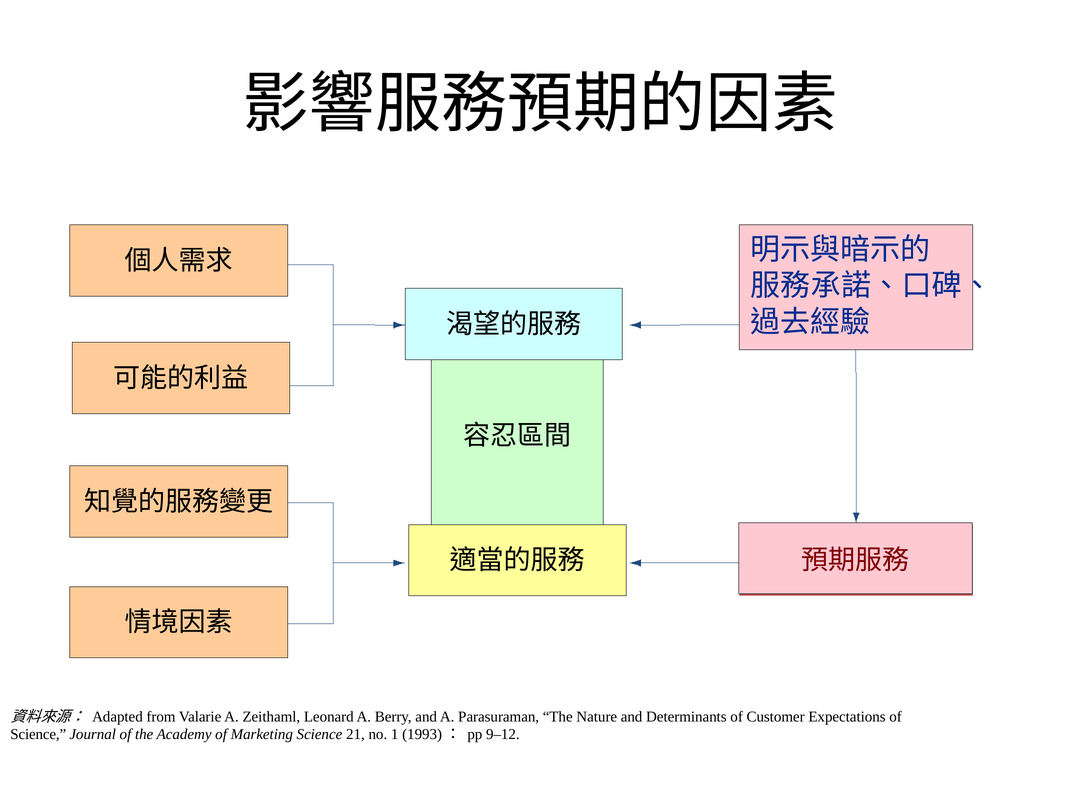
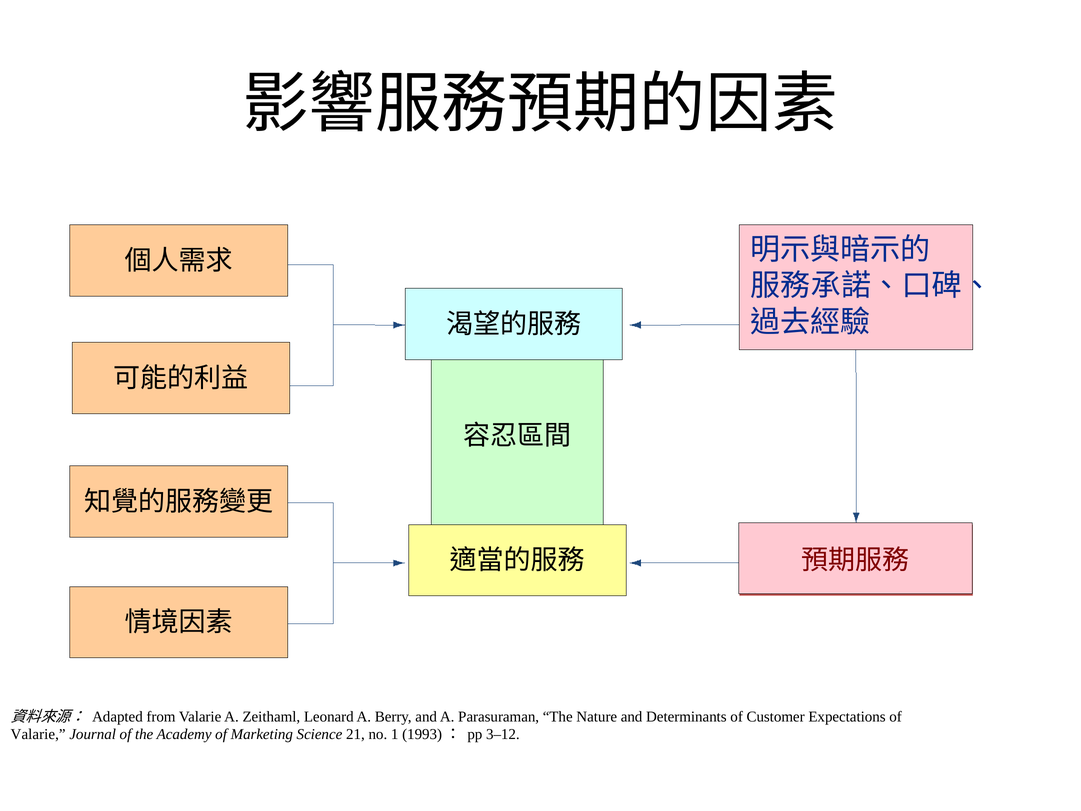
Science: Science -> Valarie (38, 734)
9–12: 9–12 -> 3–12 (503, 734)
